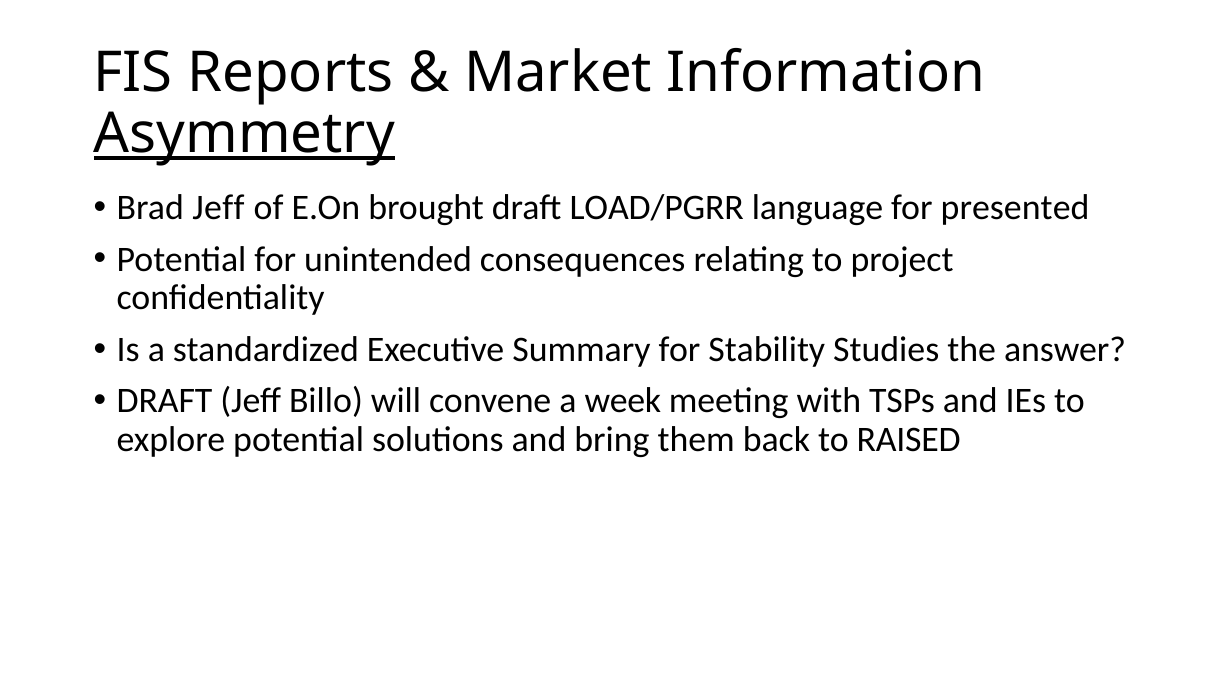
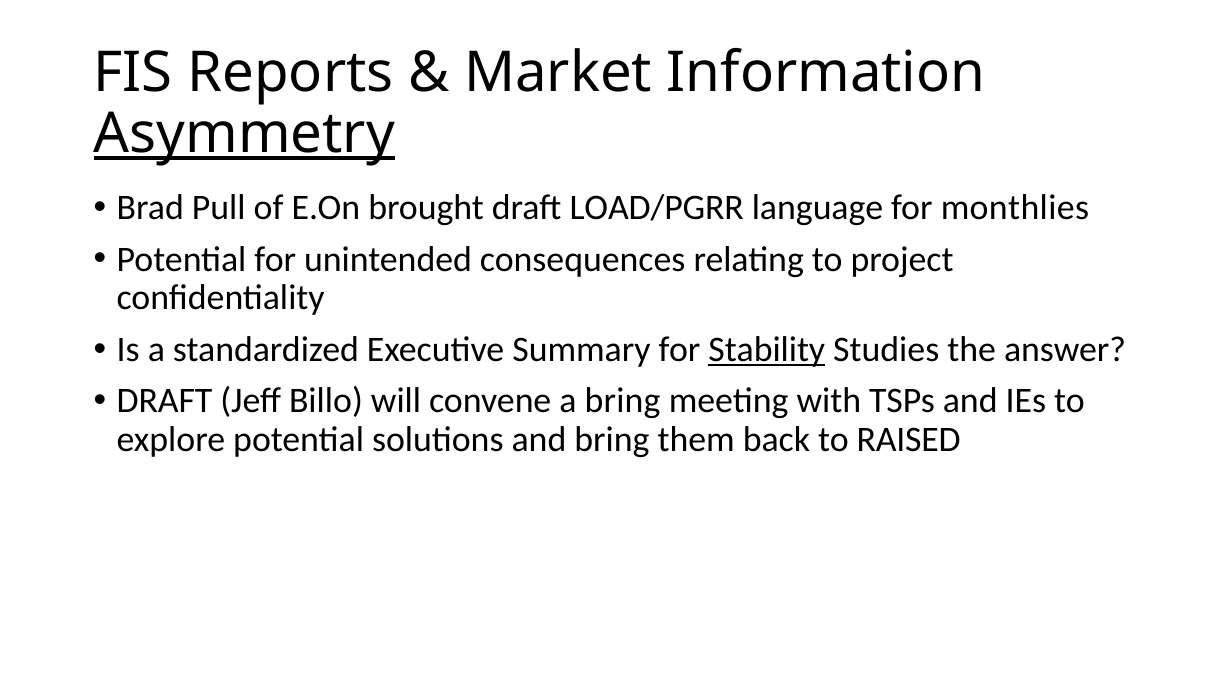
Brad Jeff: Jeff -> Pull (219, 208)
presented: presented -> monthlies (1015, 208)
Stability underline: none -> present (767, 349)
a week: week -> bring (623, 401)
